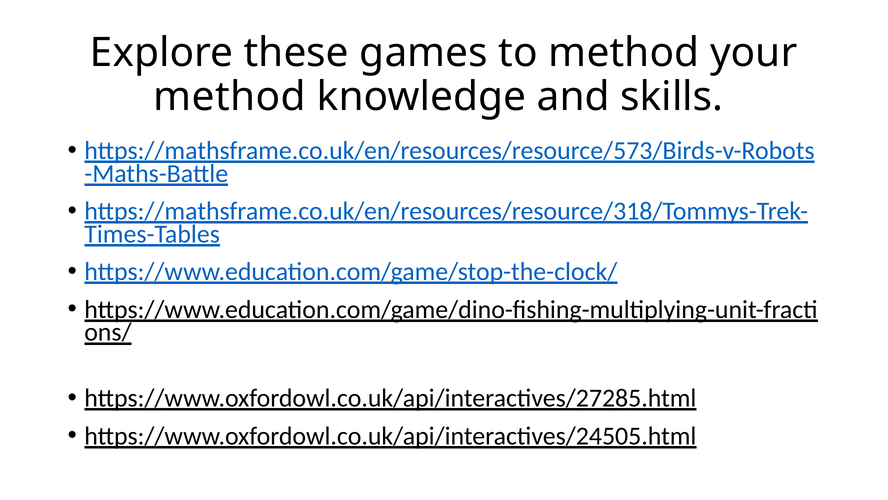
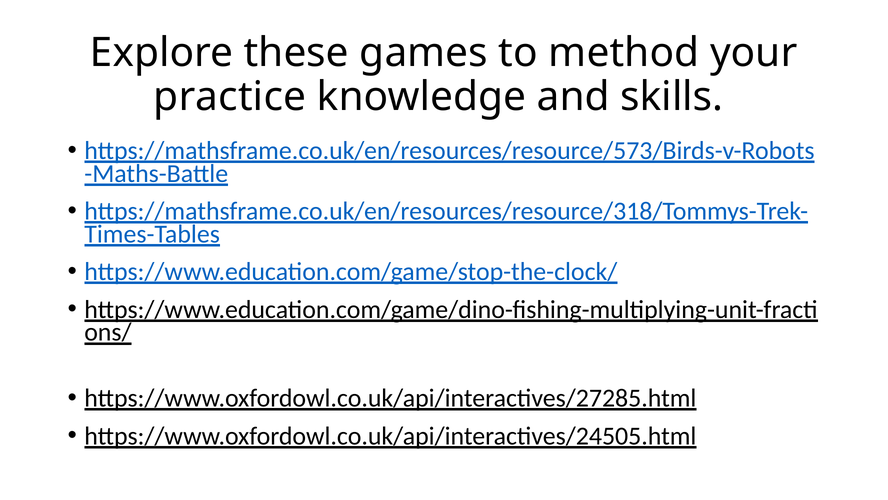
method: method -> practice (230, 97)
